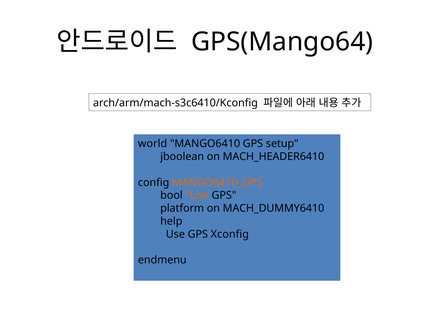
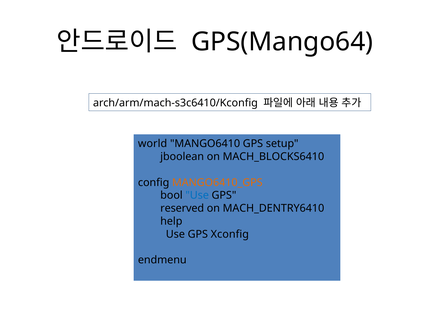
MACH_HEADER6410: MACH_HEADER6410 -> MACH_BLOCKS6410 (273, 156)
Use colour: orange -> blue (197, 195)
platform: platform -> reserved (182, 208)
MACH_DUMMY6410: MACH_DUMMY6410 -> MACH_DENTRY6410 (273, 208)
